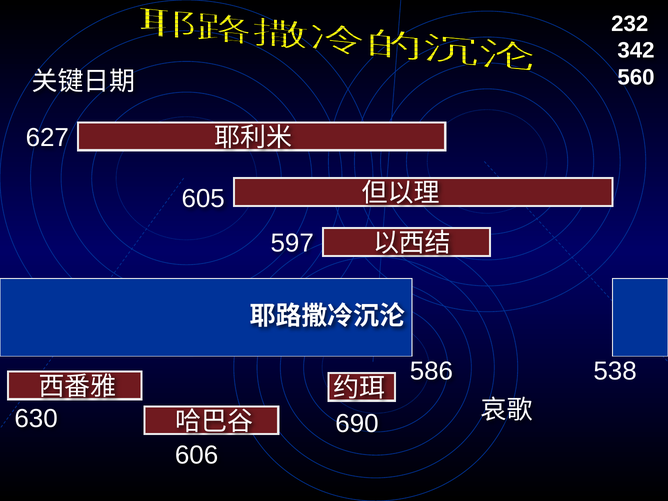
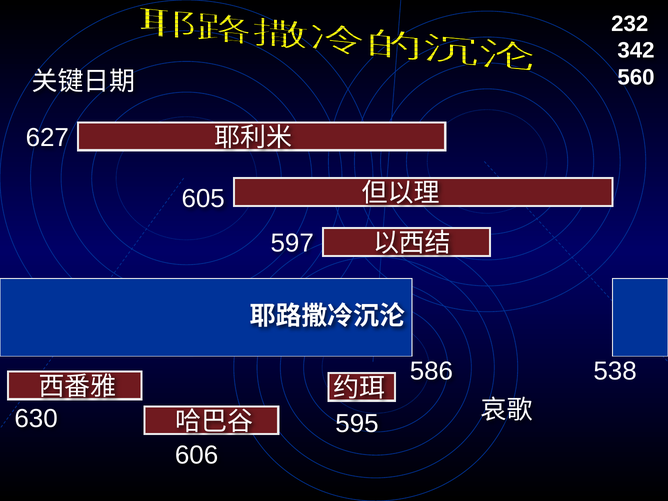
690: 690 -> 595 (357, 424)
